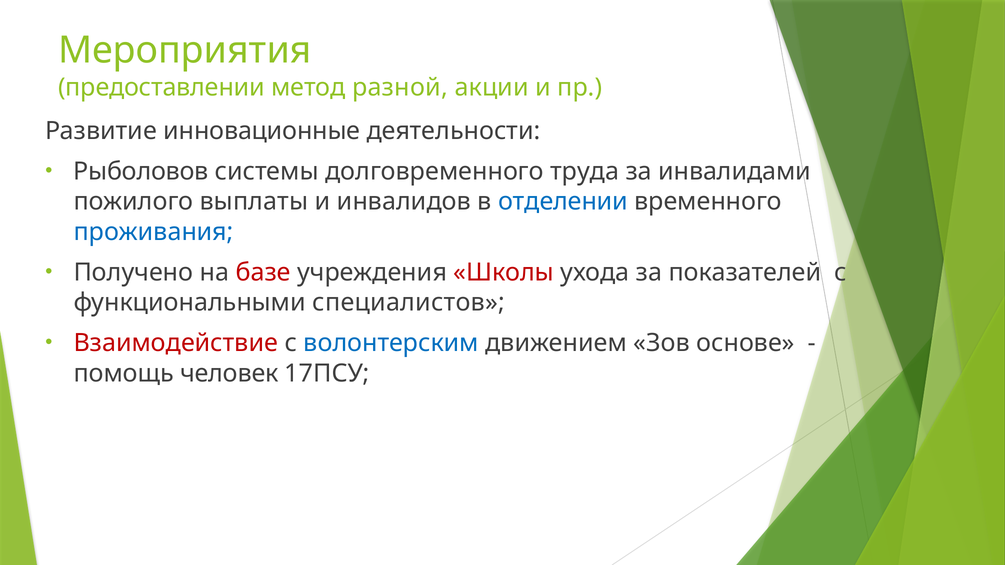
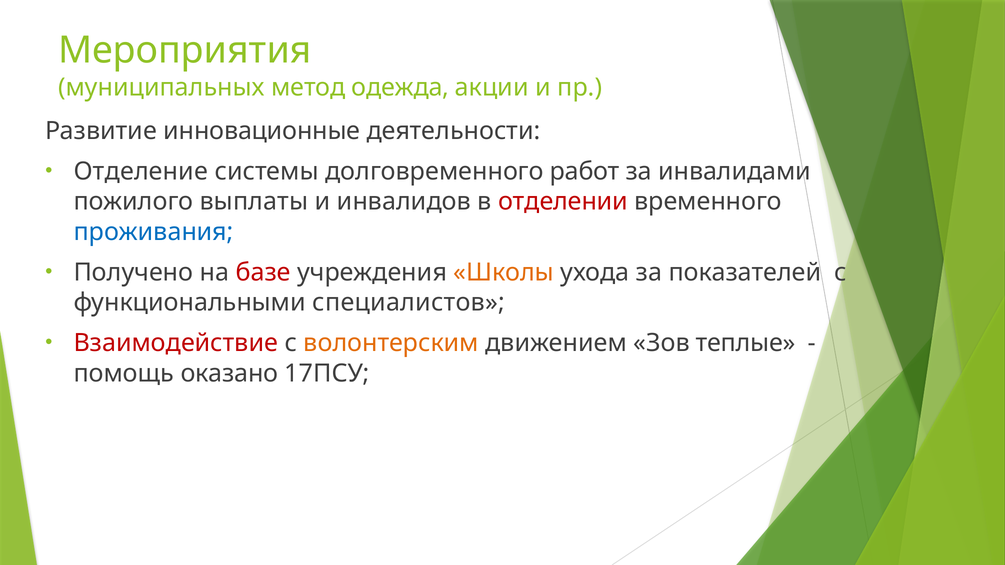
предоставлении: предоставлении -> муниципальных (161, 87)
разной: разной -> одежда (400, 87)
Рыболовов: Рыболовов -> Отделение (141, 172)
труда: труда -> работ (585, 172)
отделении colour: blue -> red (563, 202)
Школы colour: red -> orange (504, 273)
волонтерским colour: blue -> orange (391, 343)
основе: основе -> теплые (746, 343)
человек: человек -> оказано (229, 374)
